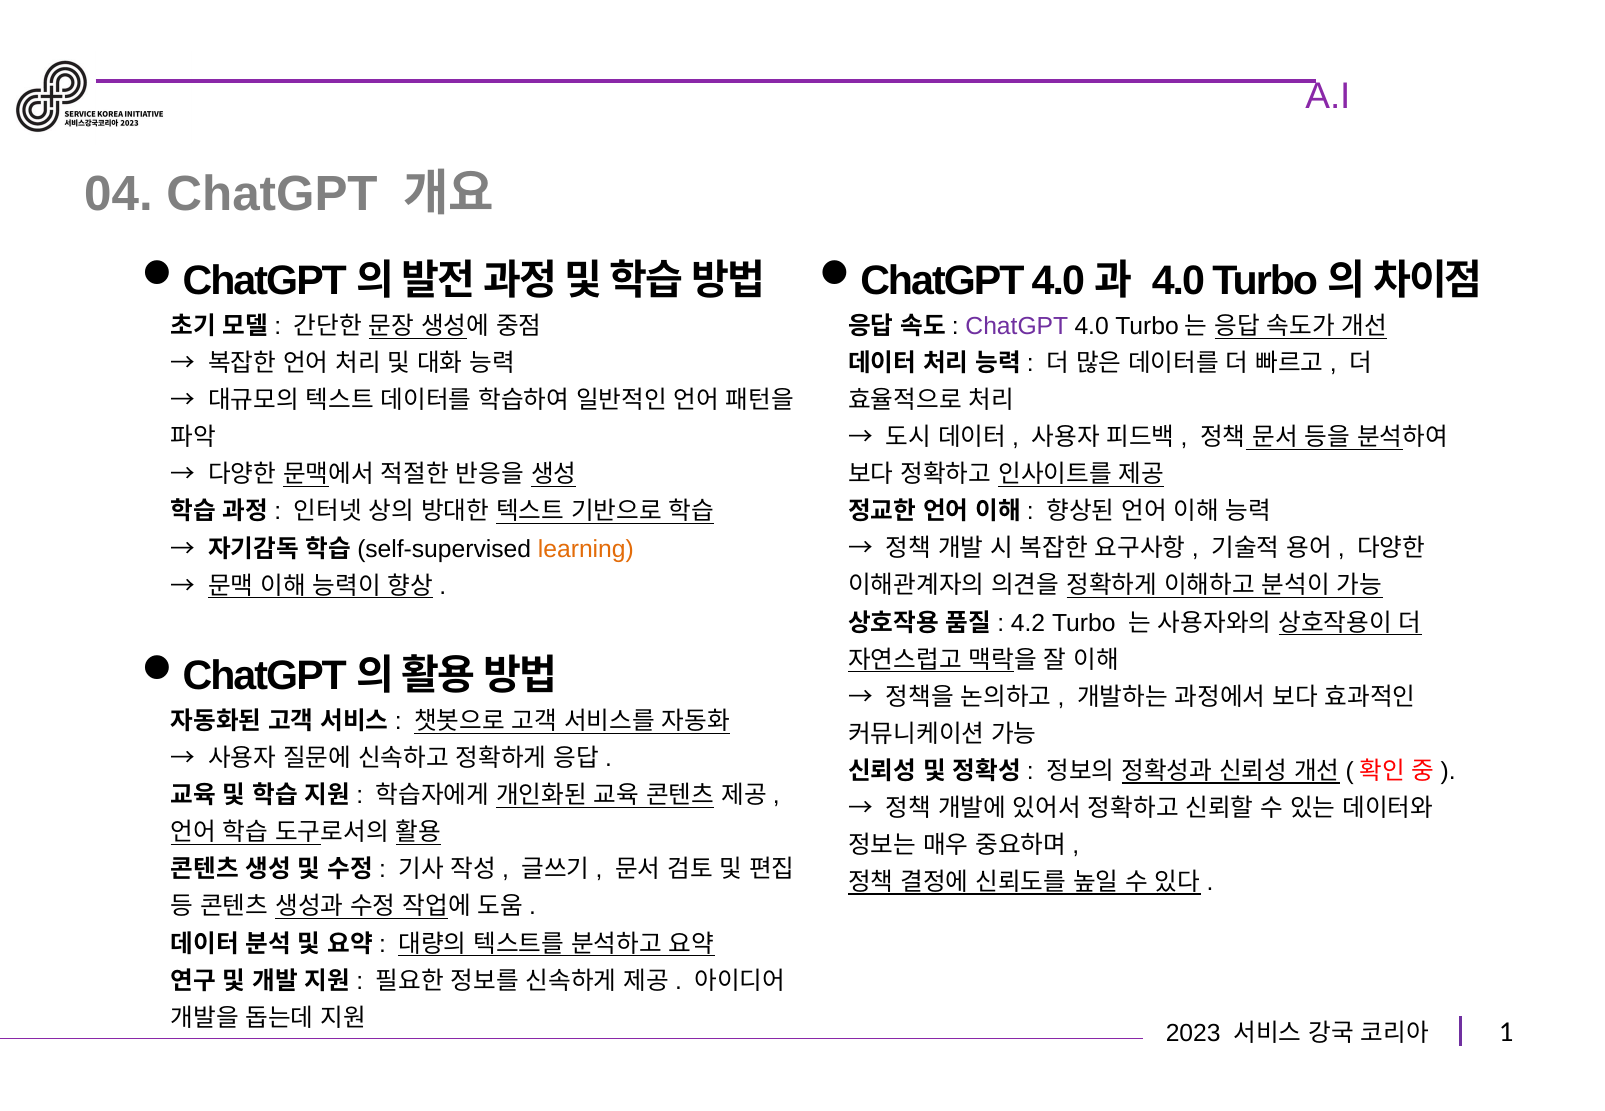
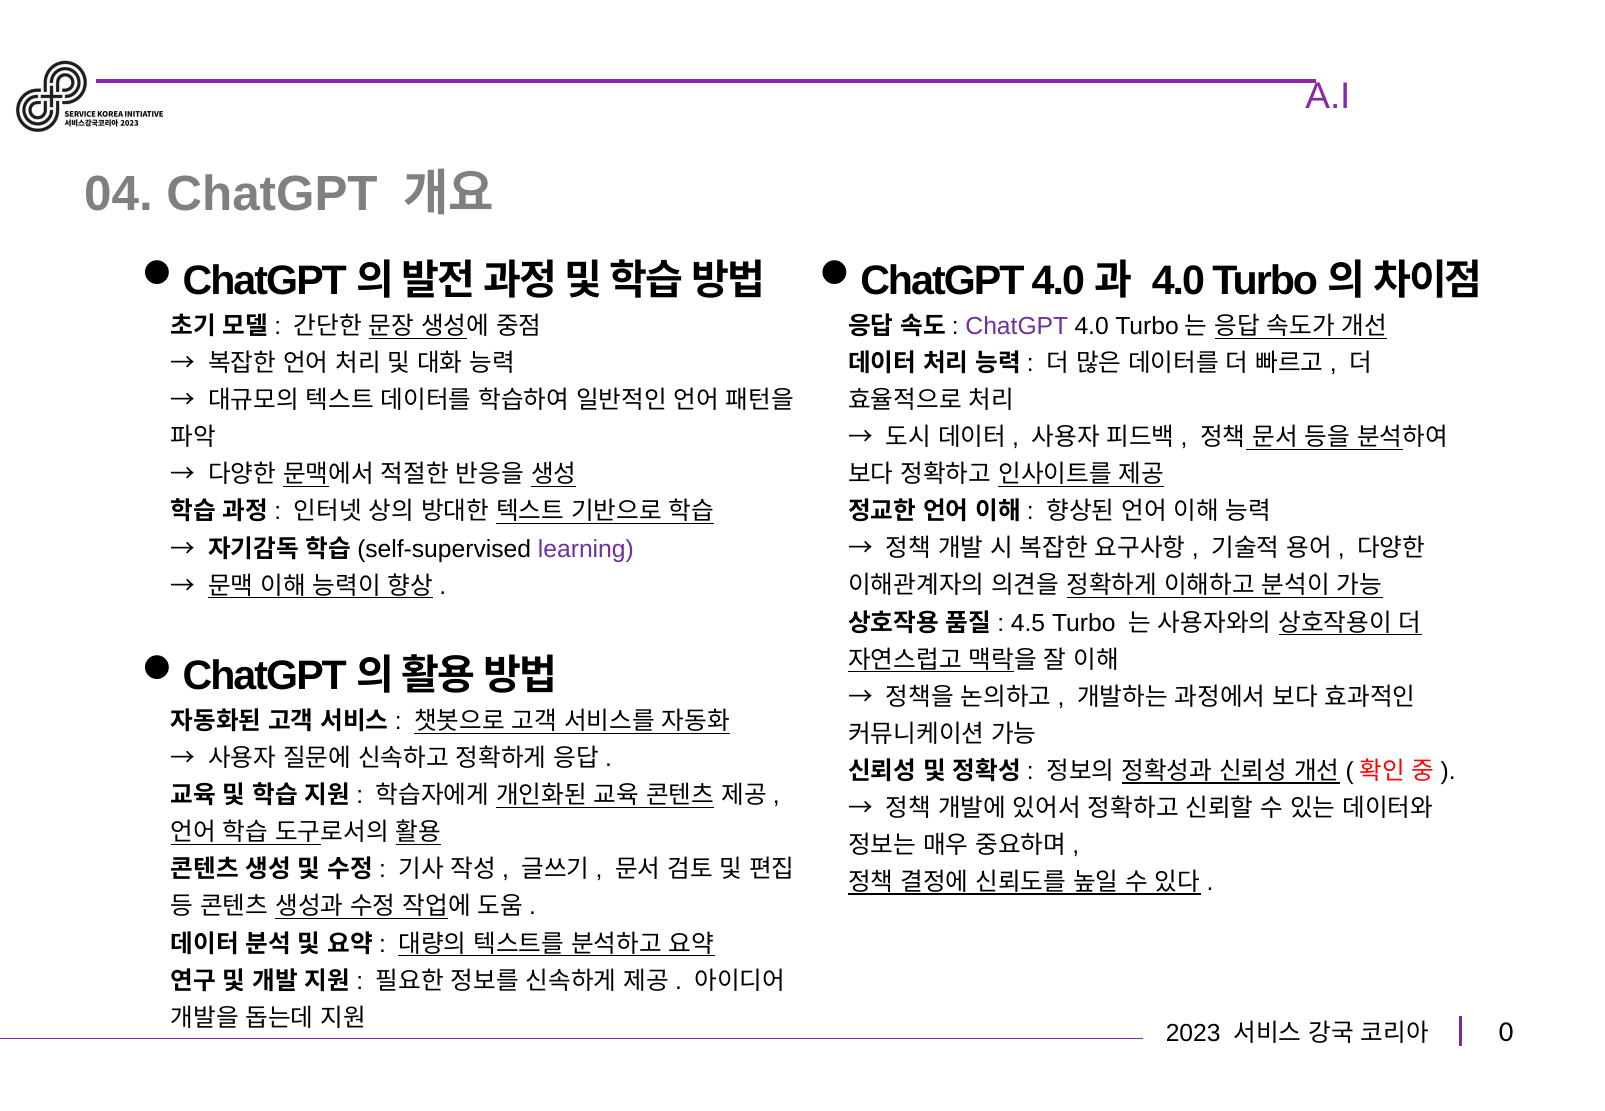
learning colour: orange -> purple (586, 549)
4.2: 4.2 -> 4.5 (1028, 623)
1: 1 -> 0 (1506, 1032)
